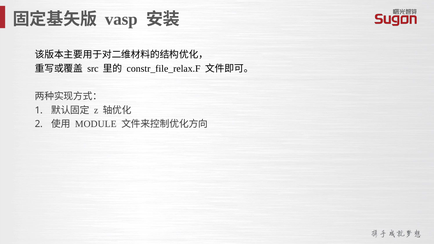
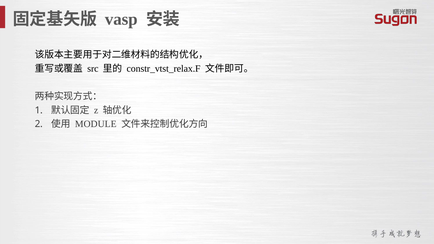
constr_file_relax.F: constr_file_relax.F -> constr_vtst_relax.F (164, 69)
